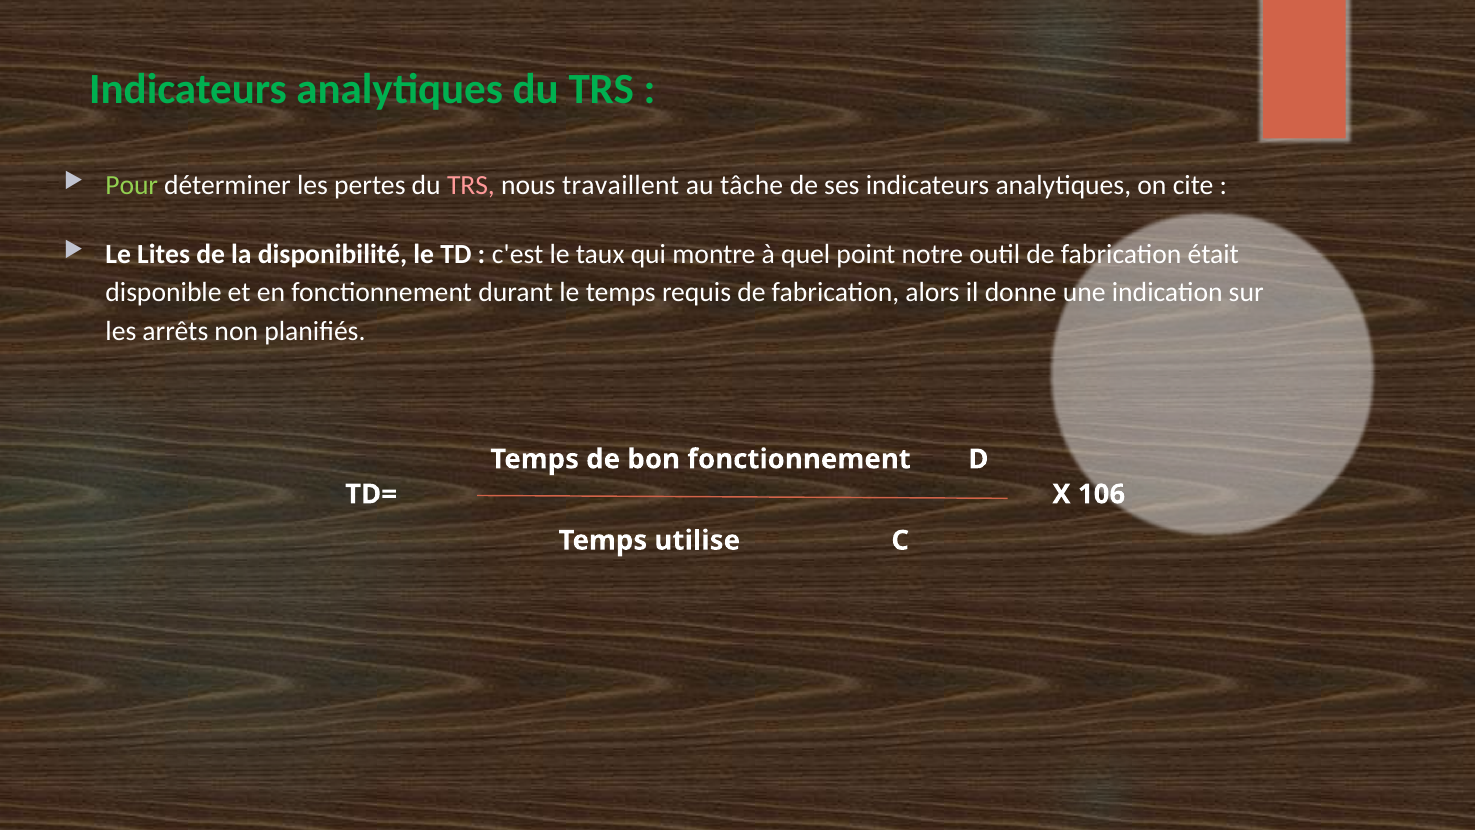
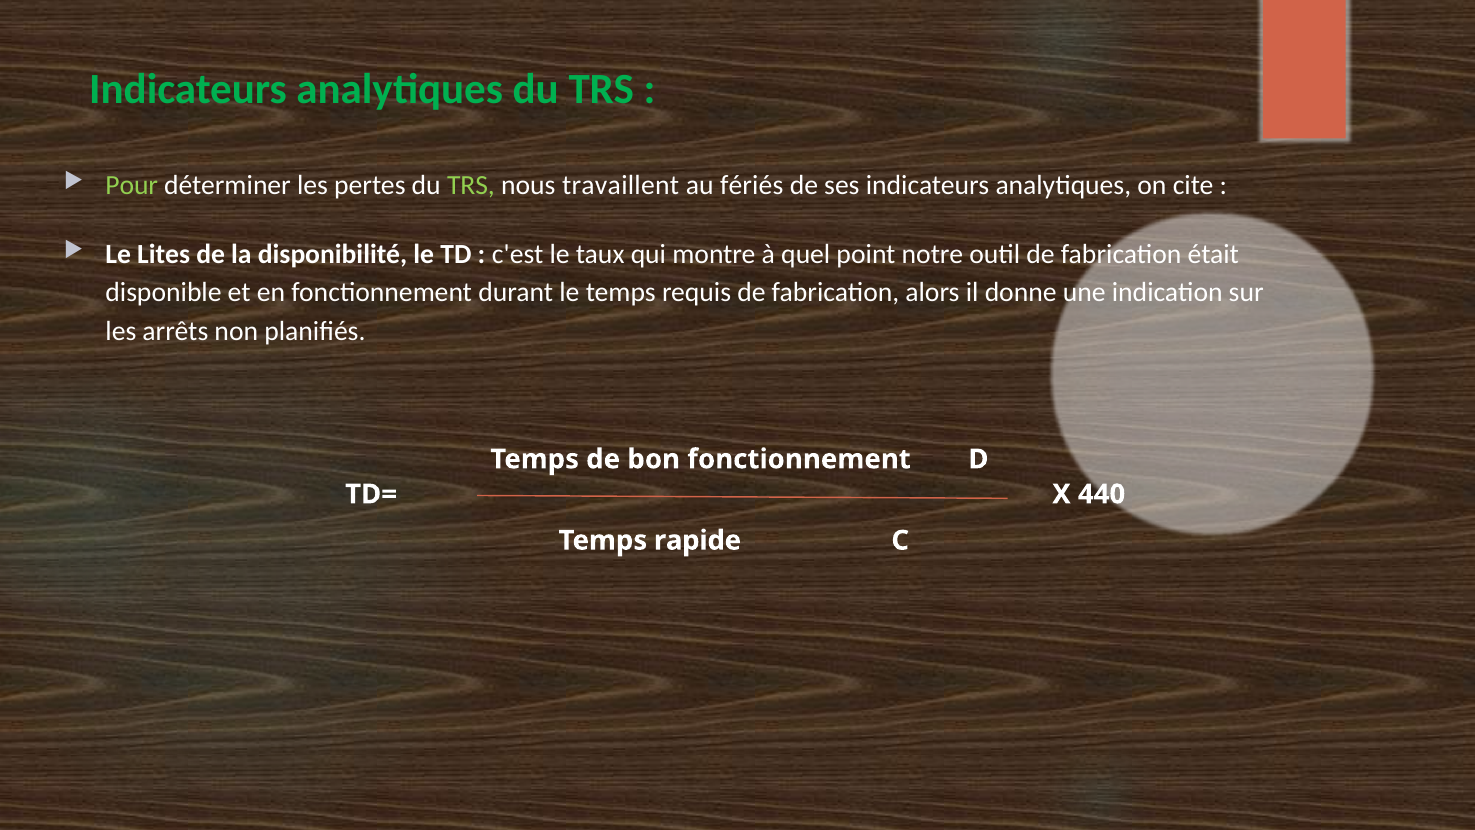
TRS colour: pink -> light green (471, 186)
tâche: tâche -> fériés (752, 186)
106: 106 -> 440 (1102, 494)
utilise: utilise -> rapide (697, 540)
